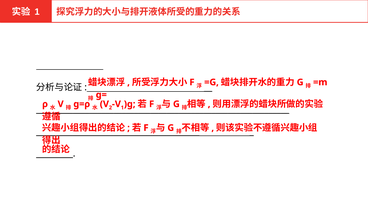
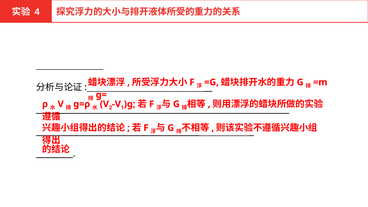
1: 1 -> 4 (37, 12)
